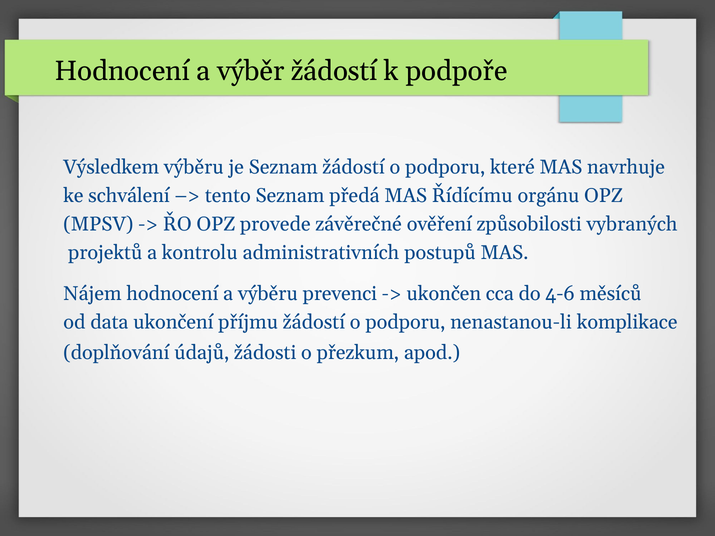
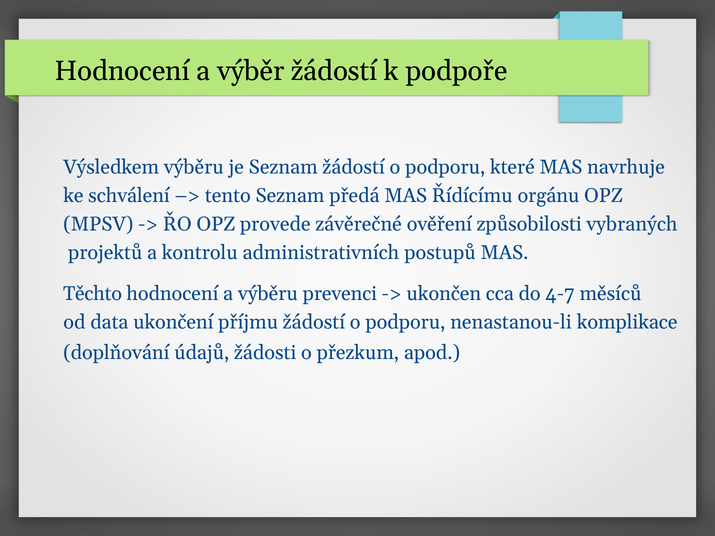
Nájem: Nájem -> Těchto (93, 294)
4-6: 4-6 -> 4-7 (560, 294)
